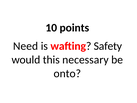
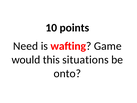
Safety: Safety -> Game (108, 46)
necessary: necessary -> situations (85, 60)
